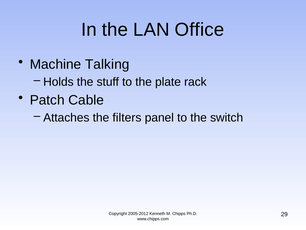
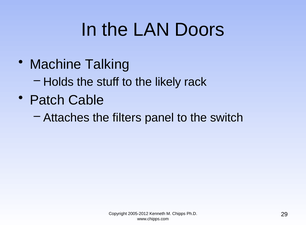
Office: Office -> Doors (200, 30)
plate: plate -> likely (168, 82)
